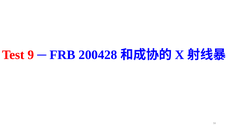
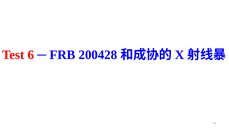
9: 9 -> 6 (31, 55)
